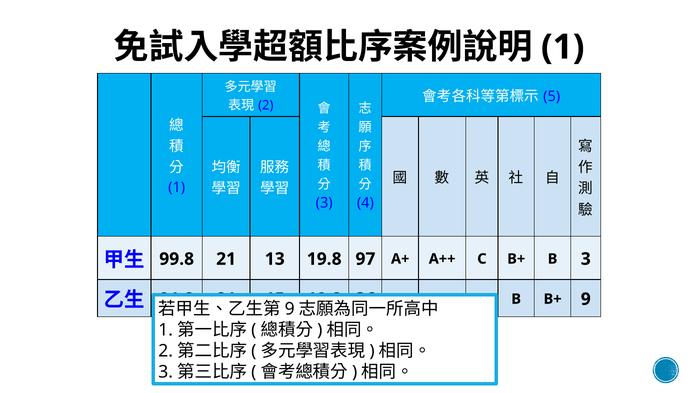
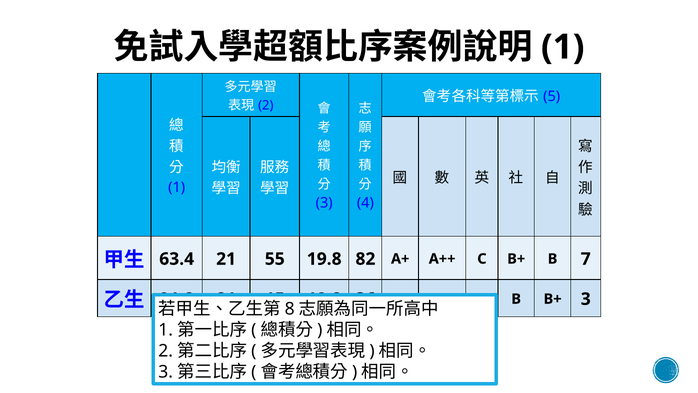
99.8: 99.8 -> 63.4 (177, 259)
13: 13 -> 55 (275, 259)
97: 97 -> 82 (365, 259)
B 3: 3 -> 7 (586, 259)
B+ 9: 9 -> 3 (586, 299)
9: 9 -> 8 (290, 309)
